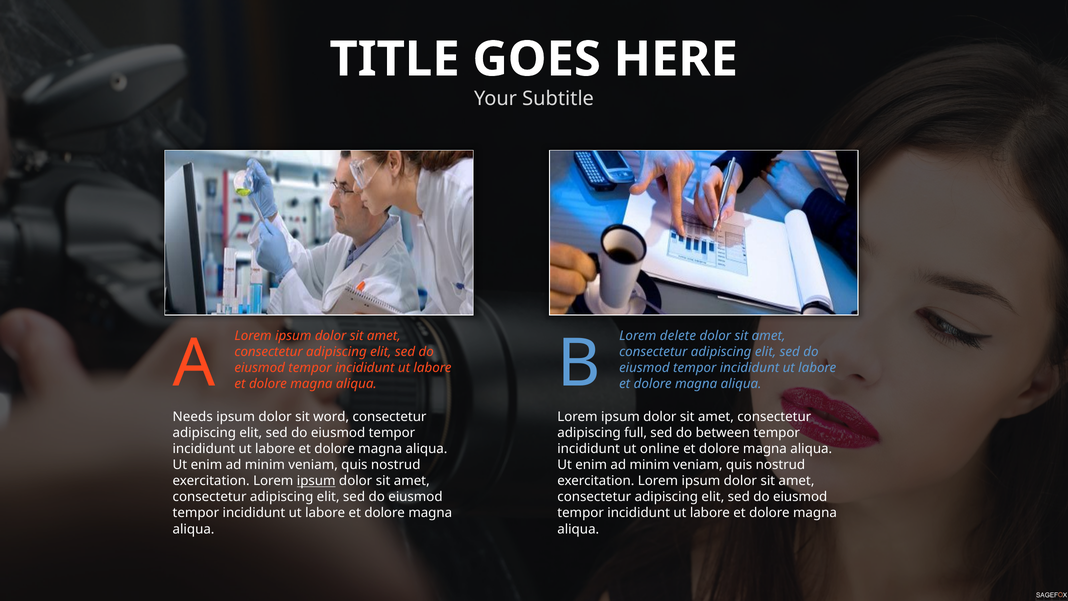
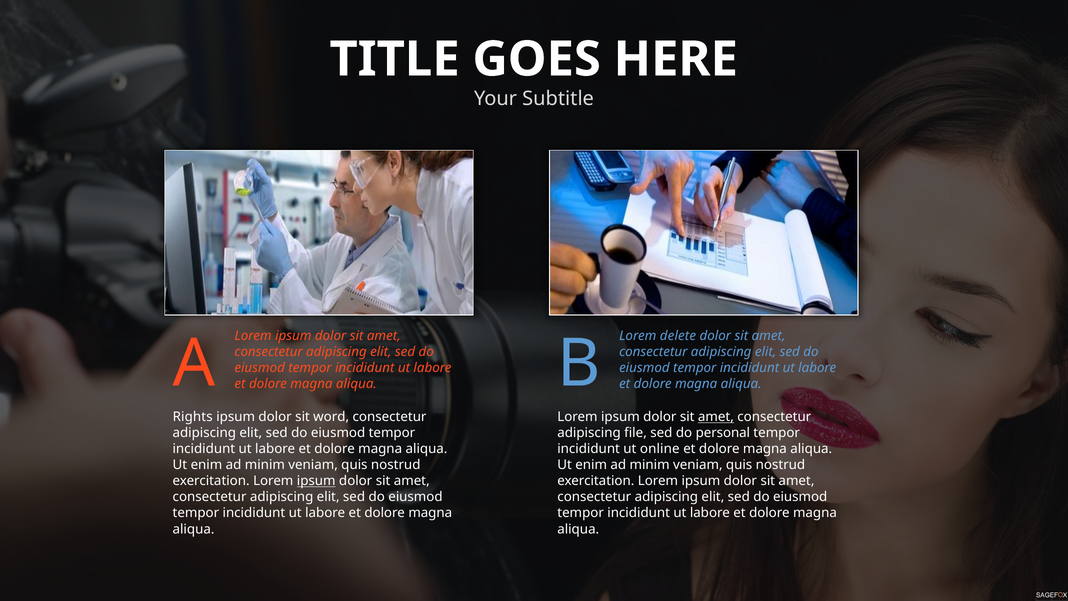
Needs: Needs -> Rights (193, 417)
amet underline: none -> present (716, 417)
full: full -> file (635, 433)
between: between -> personal (723, 433)
